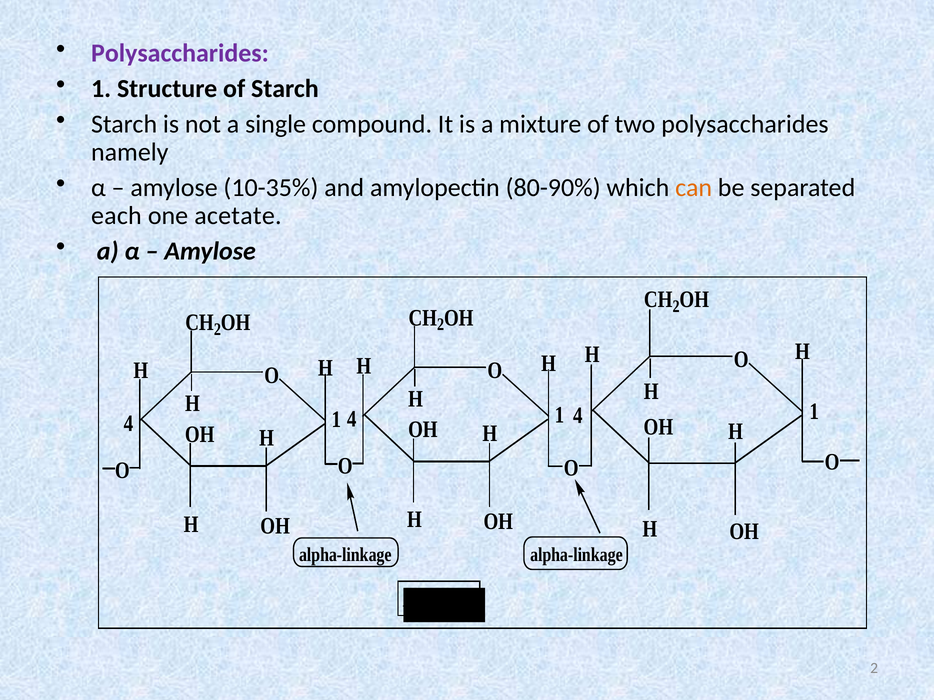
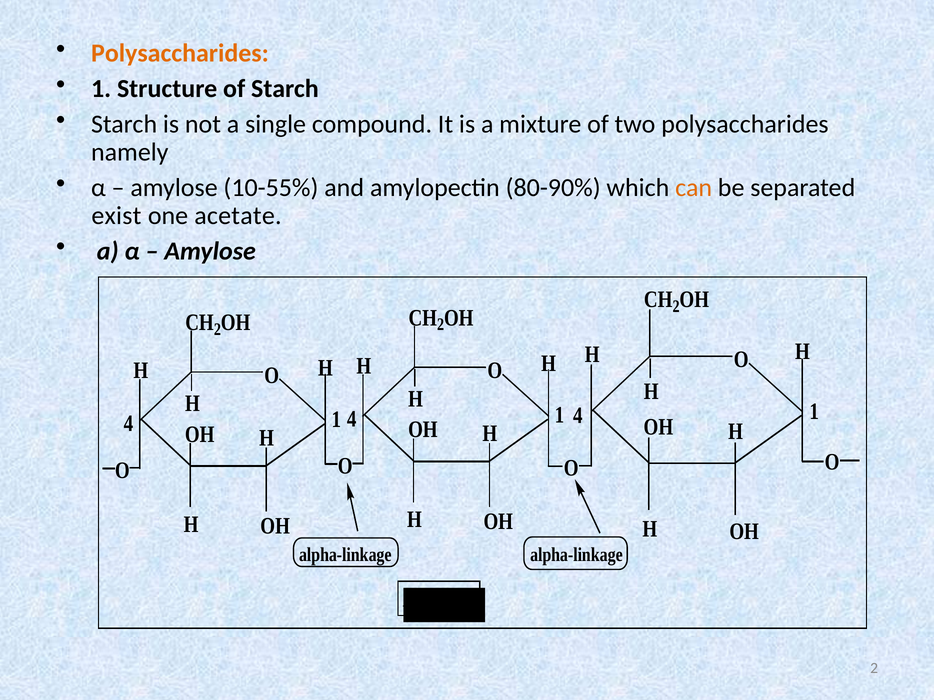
Polysaccharides colour: purple -> orange (180, 53)
10-35%: 10-35% -> 10-55% (271, 188)
each: each -> exist (116, 216)
